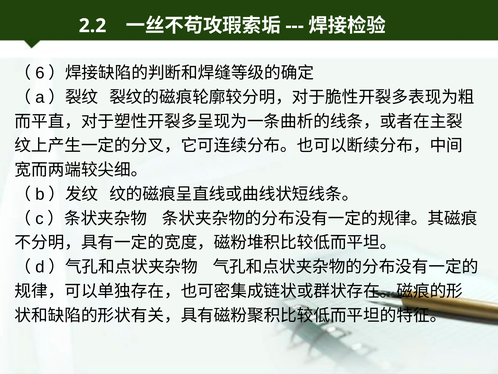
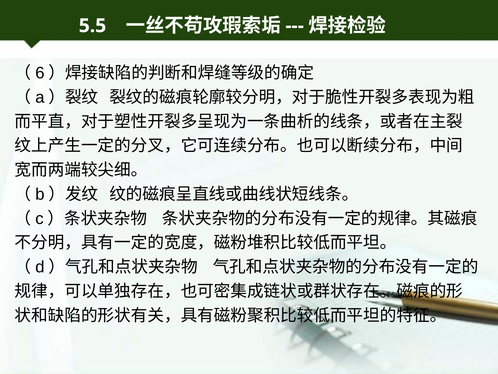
2.2: 2.2 -> 5.5 (92, 26)
